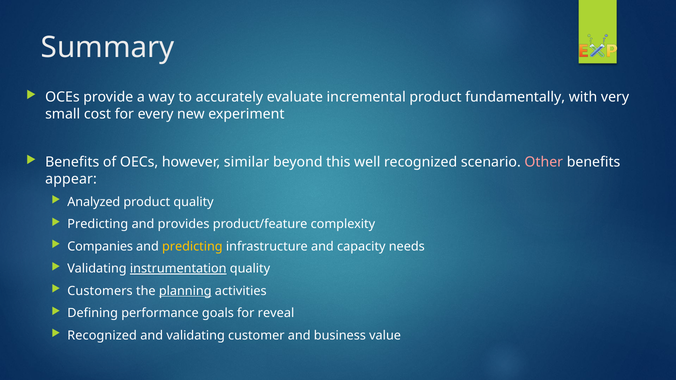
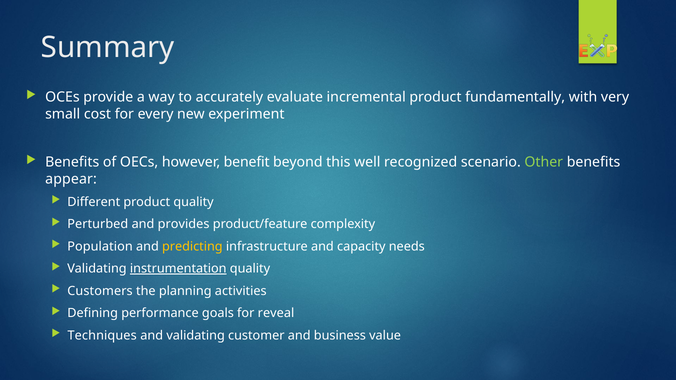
similar: similar -> benefit (247, 162)
Other colour: pink -> light green (544, 162)
Analyzed: Analyzed -> Different (94, 202)
Predicting: Predicting -> Perturbed (98, 224)
Companies: Companies -> Population (100, 247)
planning underline: present -> none (185, 291)
Recognized: Recognized -> Techniques (102, 336)
